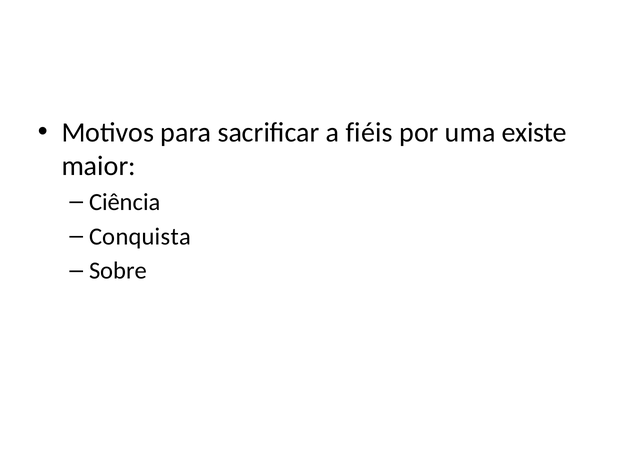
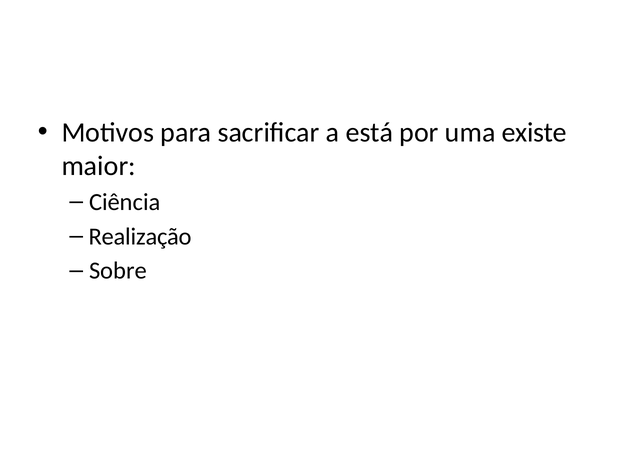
fiéis: fiéis -> está (369, 132)
Conquista: Conquista -> Realização (140, 237)
